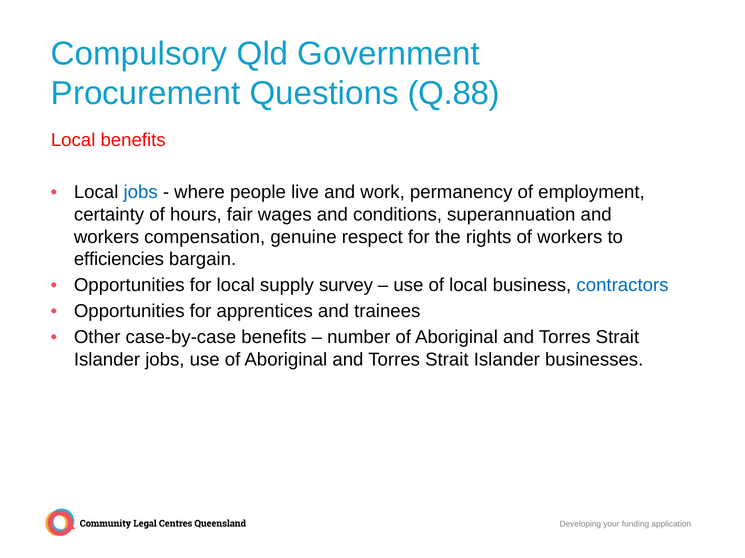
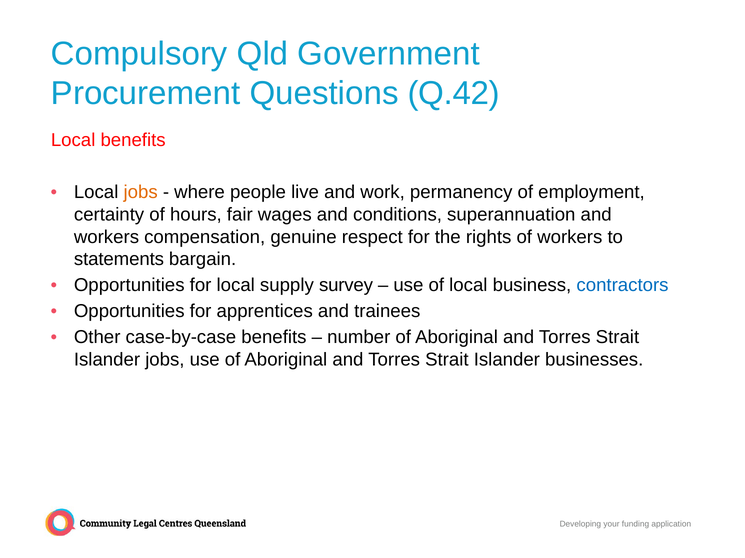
Q.88: Q.88 -> Q.42 (454, 94)
jobs colour: blue -> orange (141, 193)
efficiencies: efficiencies -> statements (119, 260)
